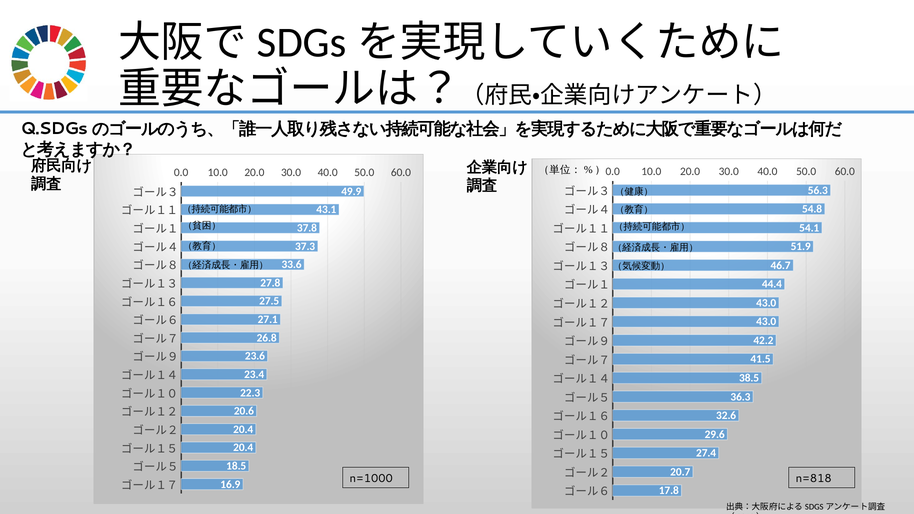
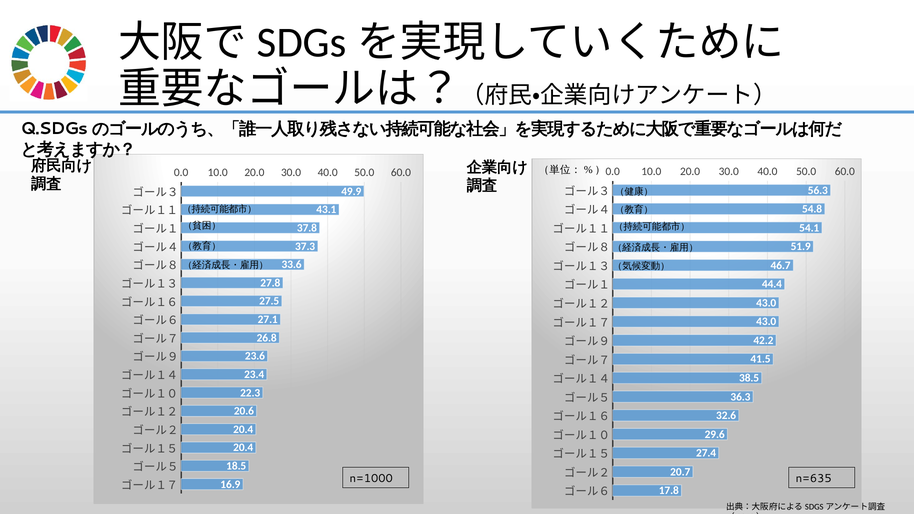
n=818: n=818 -> n=635 (814, 478)
